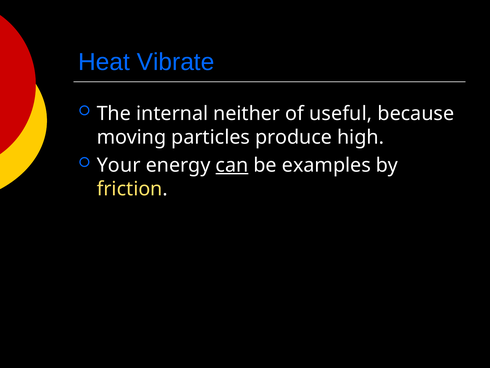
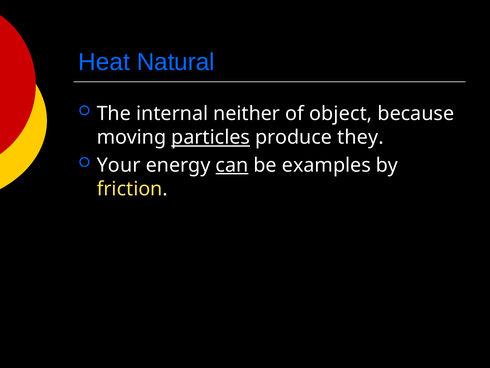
Vibrate: Vibrate -> Natural (176, 62)
useful: useful -> object (341, 114)
particles underline: none -> present (211, 137)
high: high -> they (360, 137)
